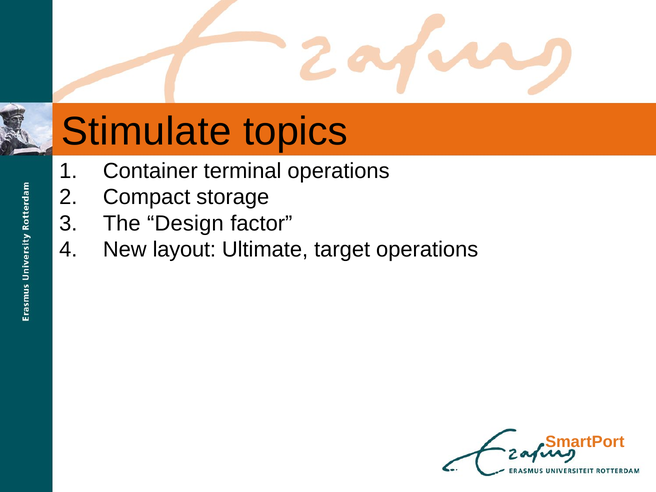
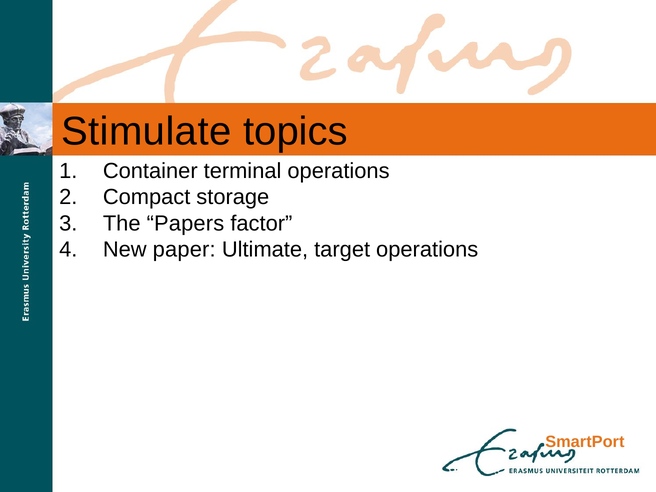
Design: Design -> Papers (185, 223)
layout: layout -> paper (184, 250)
